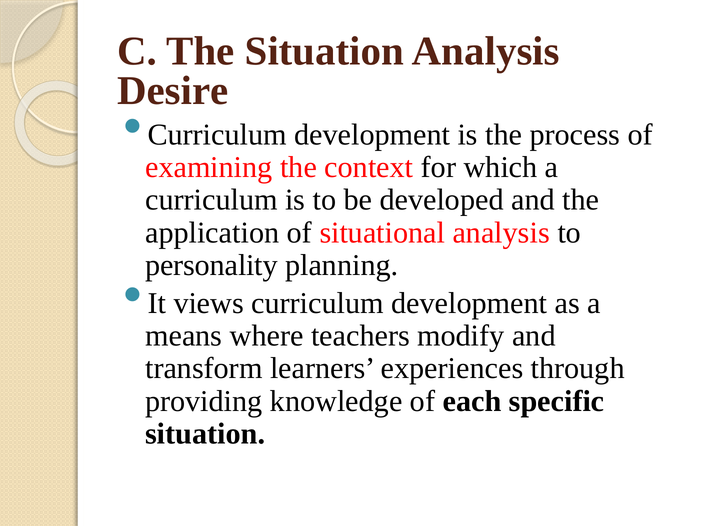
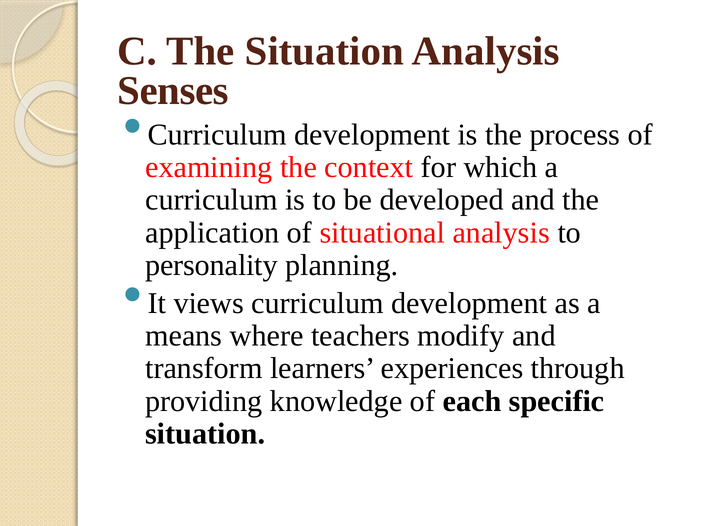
Desire: Desire -> Senses (173, 91)
